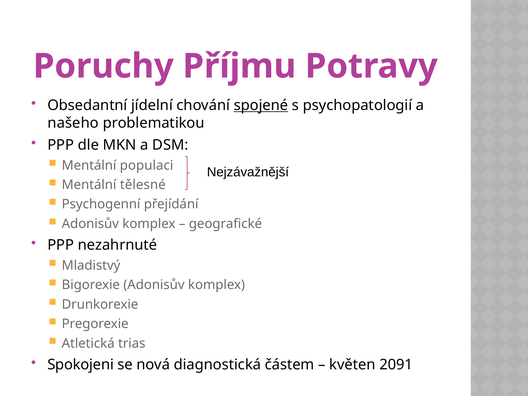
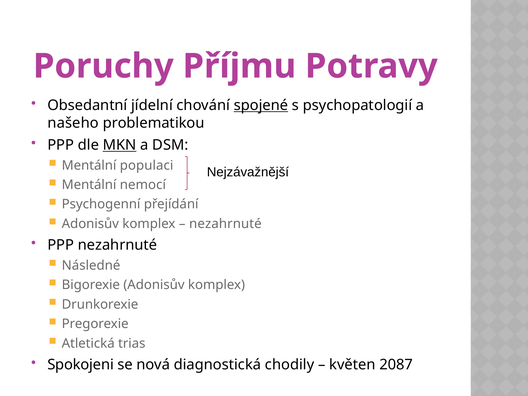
MKN underline: none -> present (120, 145)
tělesné: tělesné -> nemocí (143, 185)
geografické: geografické -> nezahrnuté (225, 224)
Mladistvý: Mladistvý -> Následné (91, 265)
částem: částem -> chodily (290, 365)
2091: 2091 -> 2087 (396, 365)
